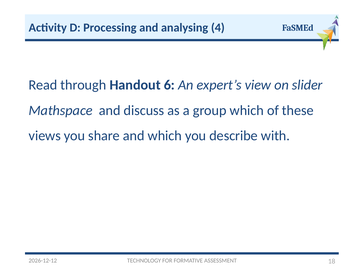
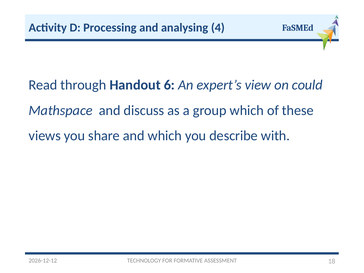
slider: slider -> could (307, 85)
